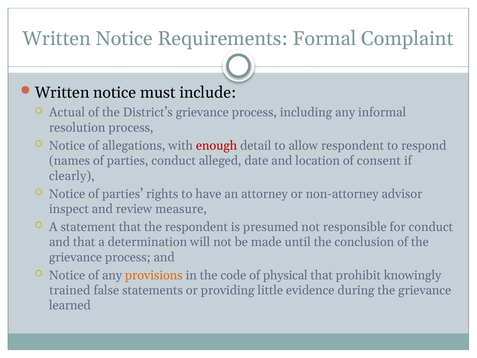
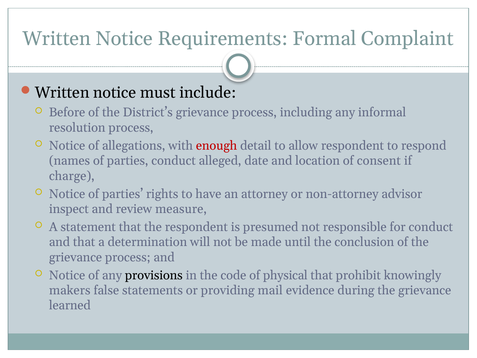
Actual: Actual -> Before (67, 112)
clearly: clearly -> charge (72, 176)
provisions colour: orange -> black (154, 275)
trained: trained -> makers (70, 290)
little: little -> mail (270, 290)
